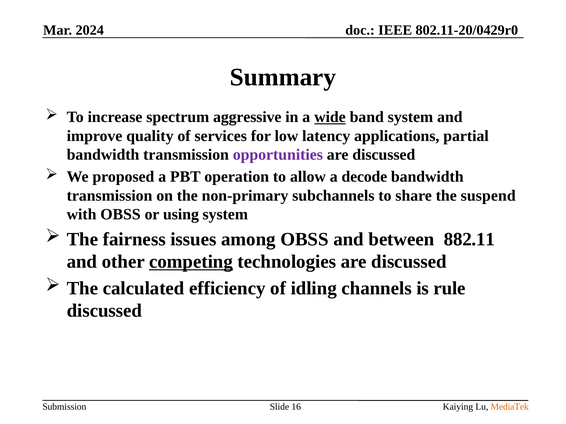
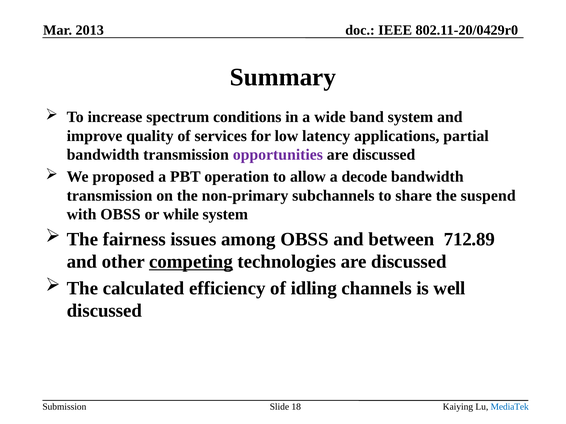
2024: 2024 -> 2013 (90, 30)
aggressive: aggressive -> conditions (247, 117)
wide underline: present -> none (330, 117)
using: using -> while (181, 215)
882.11: 882.11 -> 712.89 (469, 239)
rule: rule -> well (450, 288)
MediaTek colour: orange -> blue (510, 407)
16: 16 -> 18 (296, 407)
